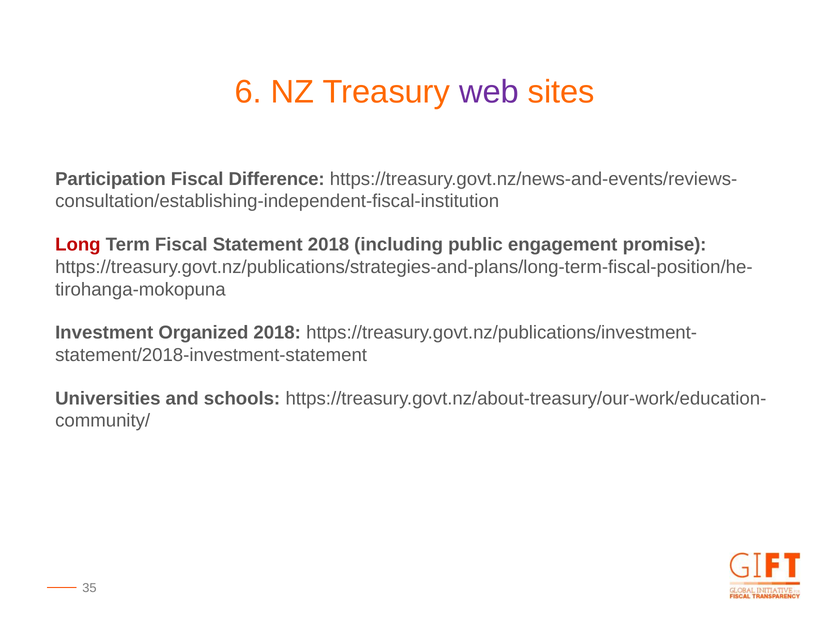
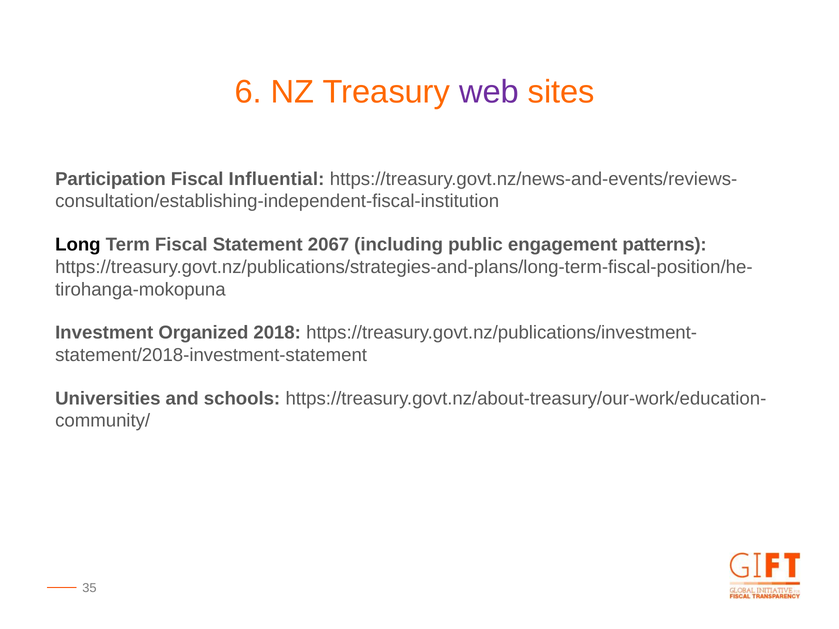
Difference: Difference -> Influential (277, 179)
Long colour: red -> black (78, 245)
Statement 2018: 2018 -> 2067 (329, 245)
promise: promise -> patterns (665, 245)
